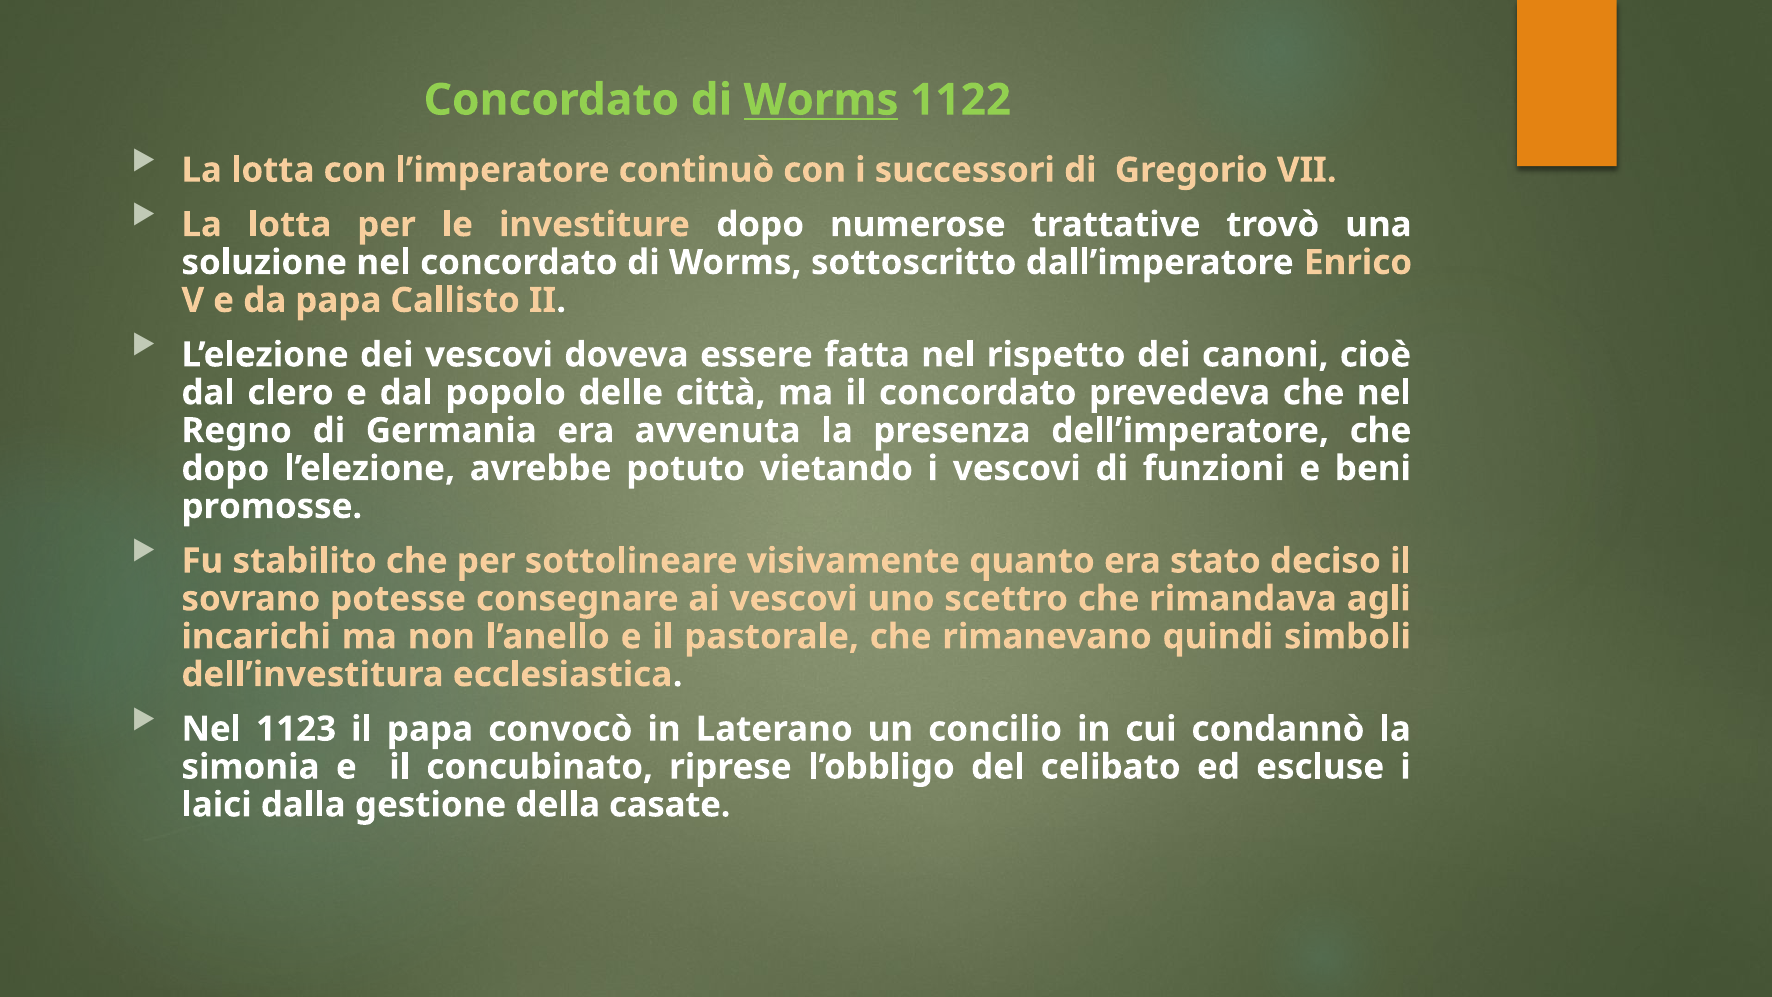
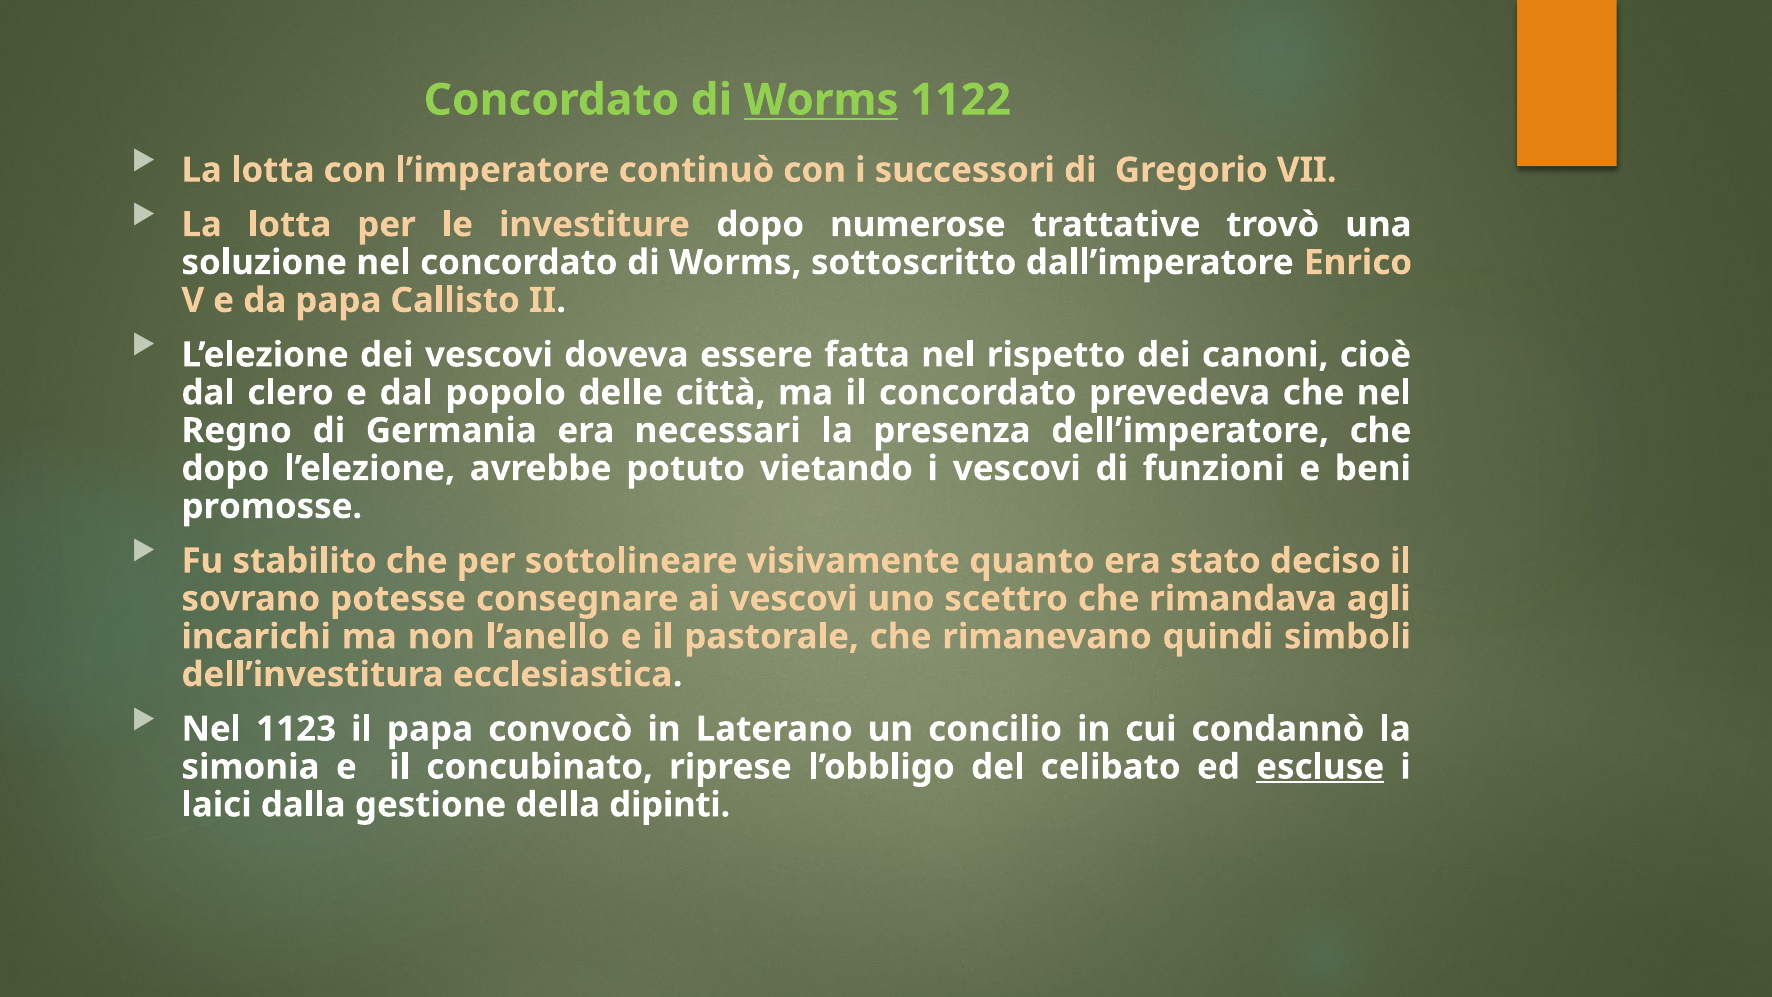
avvenuta: avvenuta -> necessari (718, 431)
escluse underline: none -> present (1320, 767)
casate: casate -> dipinti (670, 805)
